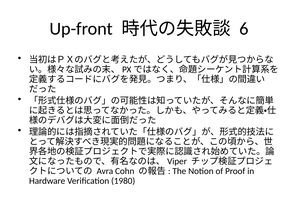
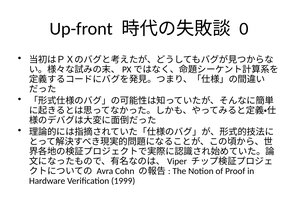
6: 6 -> 0 (244, 29)
1980: 1980 -> 1999 (123, 181)
